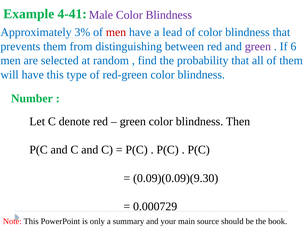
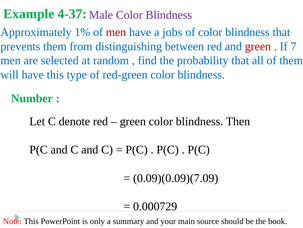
4-41: 4-41 -> 4-37 (72, 14)
3%: 3% -> 1% (82, 32)
lead: lead -> jobs (172, 32)
green colour: purple -> red (258, 46)
6: 6 -> 7 (293, 46)
0.09)(0.09)(9.30: 0.09)(0.09)(9.30 -> 0.09)(0.09)(7.09 (176, 178)
